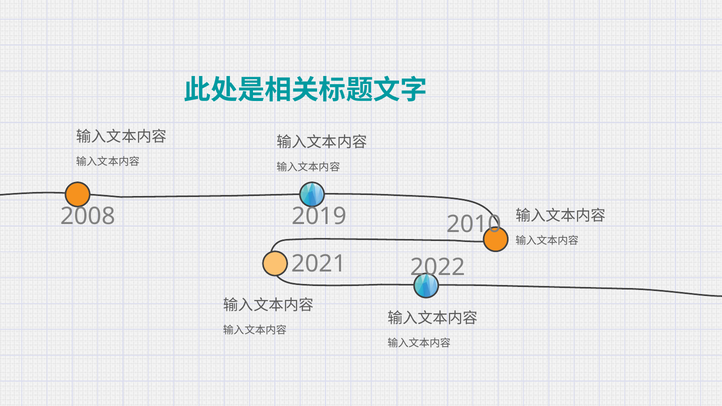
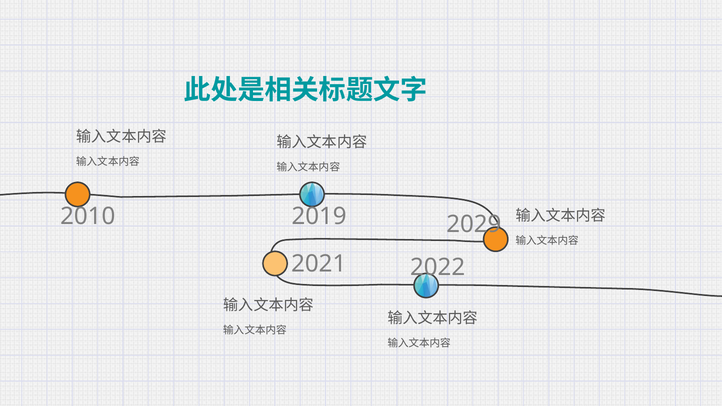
2008: 2008 -> 2010 (88, 216)
2010: 2010 -> 2029 (474, 224)
